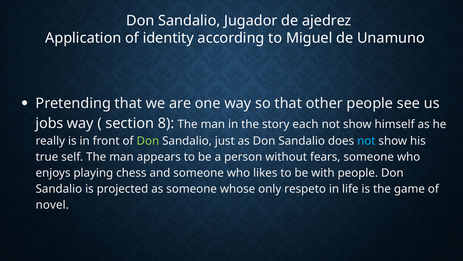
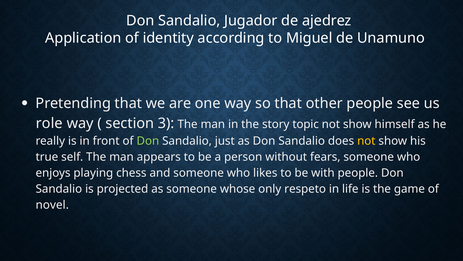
jobs: jobs -> role (49, 123)
8: 8 -> 3 (166, 123)
each: each -> topic (306, 124)
not colour: light blue -> yellow (366, 141)
